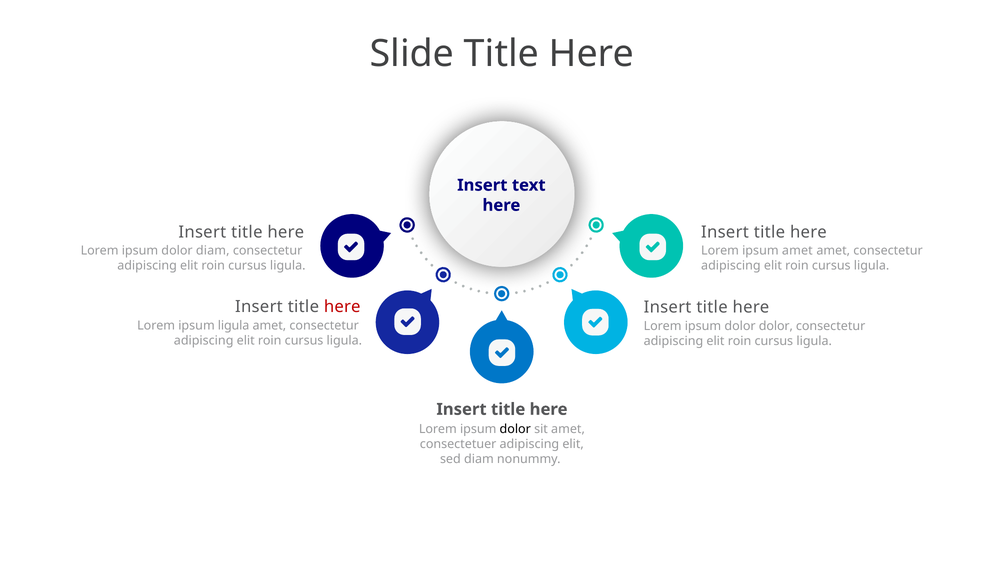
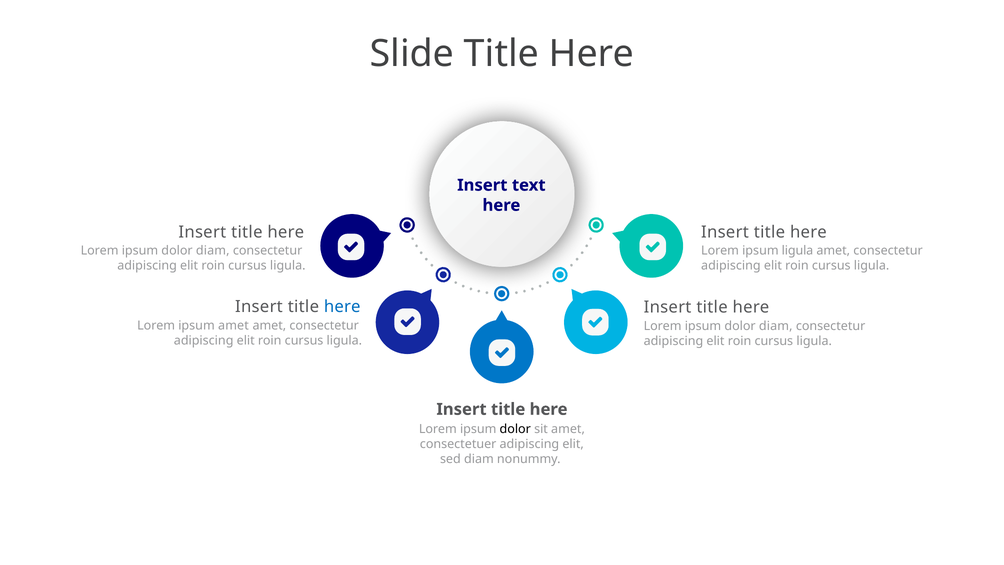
ipsum amet: amet -> ligula (797, 251)
here colour: red -> blue (342, 307)
ipsum ligula: ligula -> amet (233, 325)
dolor: dolor -> diam (776, 326)
